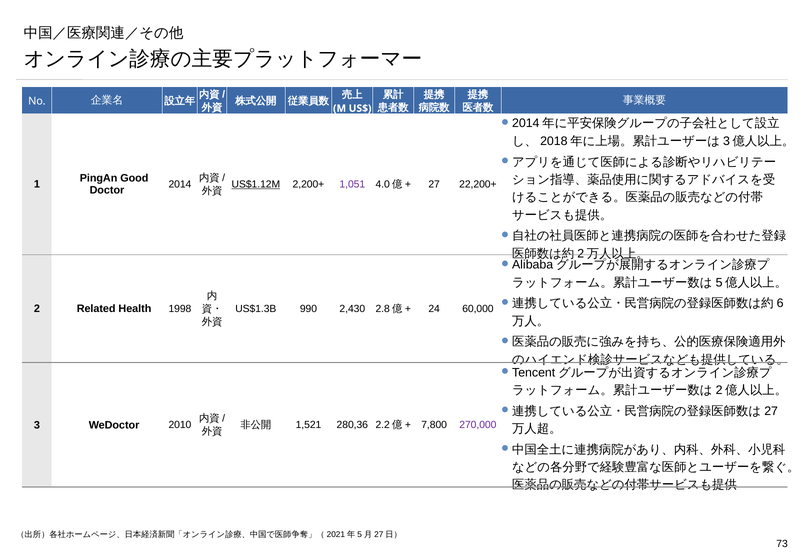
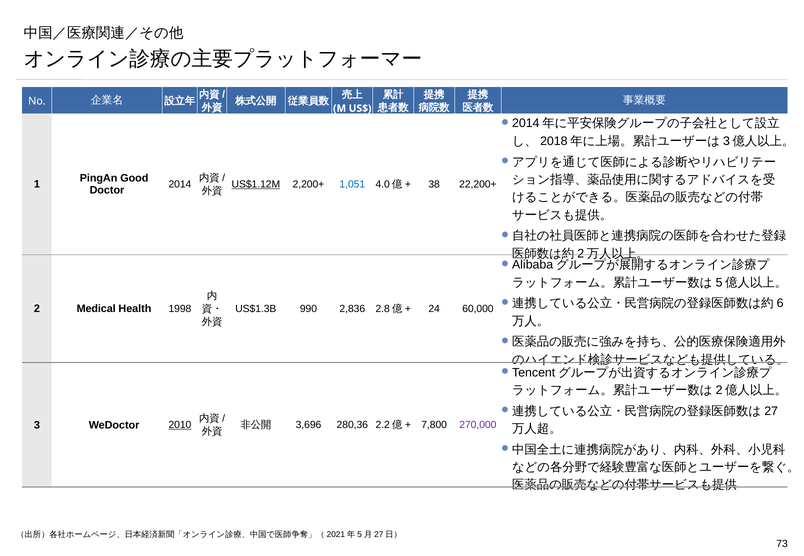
1,051 colour: purple -> blue (352, 185)
27: 27 -> 38 (434, 185)
Related: Related -> Medical (96, 309)
2,430: 2,430 -> 2,836 (352, 309)
2010 underline: none -> present (180, 425)
1,521: 1,521 -> 3,696 (308, 425)
